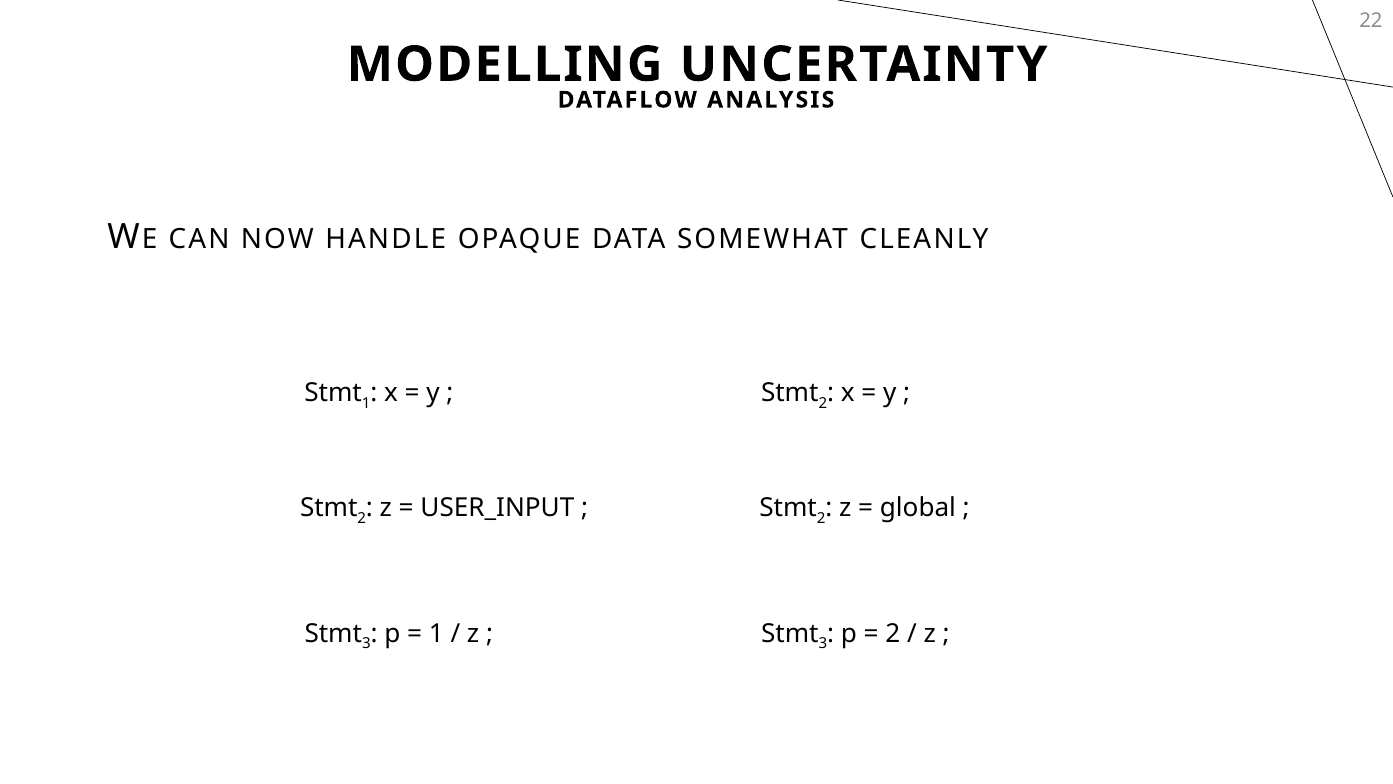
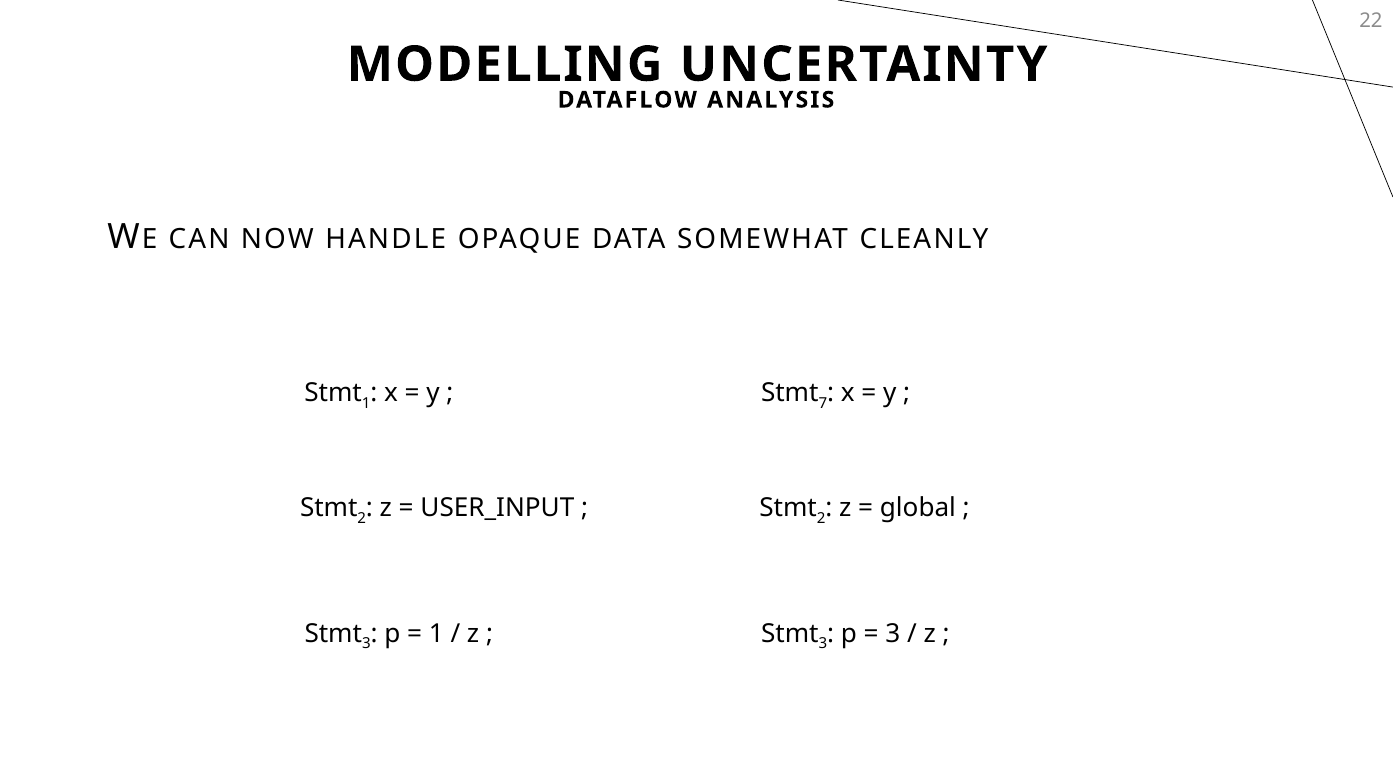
2: 2 -> 7 (823, 403)
2: 2 -> 3 (893, 633)
